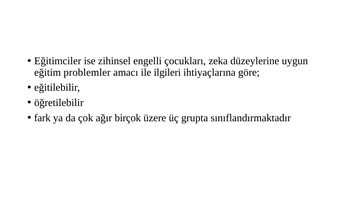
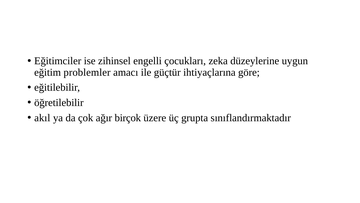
ilgileri: ilgileri -> güçtür (167, 72)
fark: fark -> akıl (42, 117)
